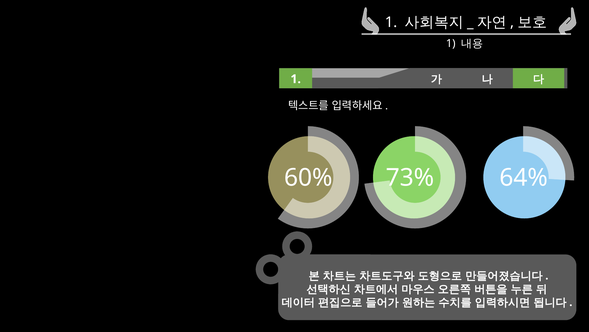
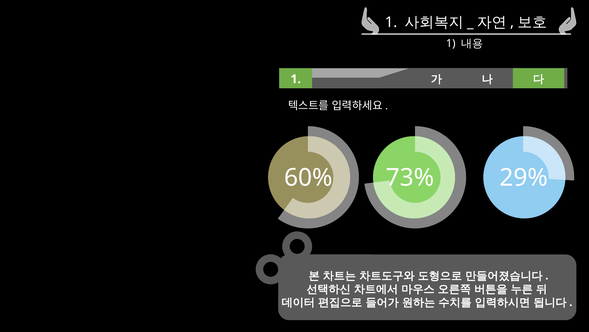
64%: 64% -> 29% (524, 177)
